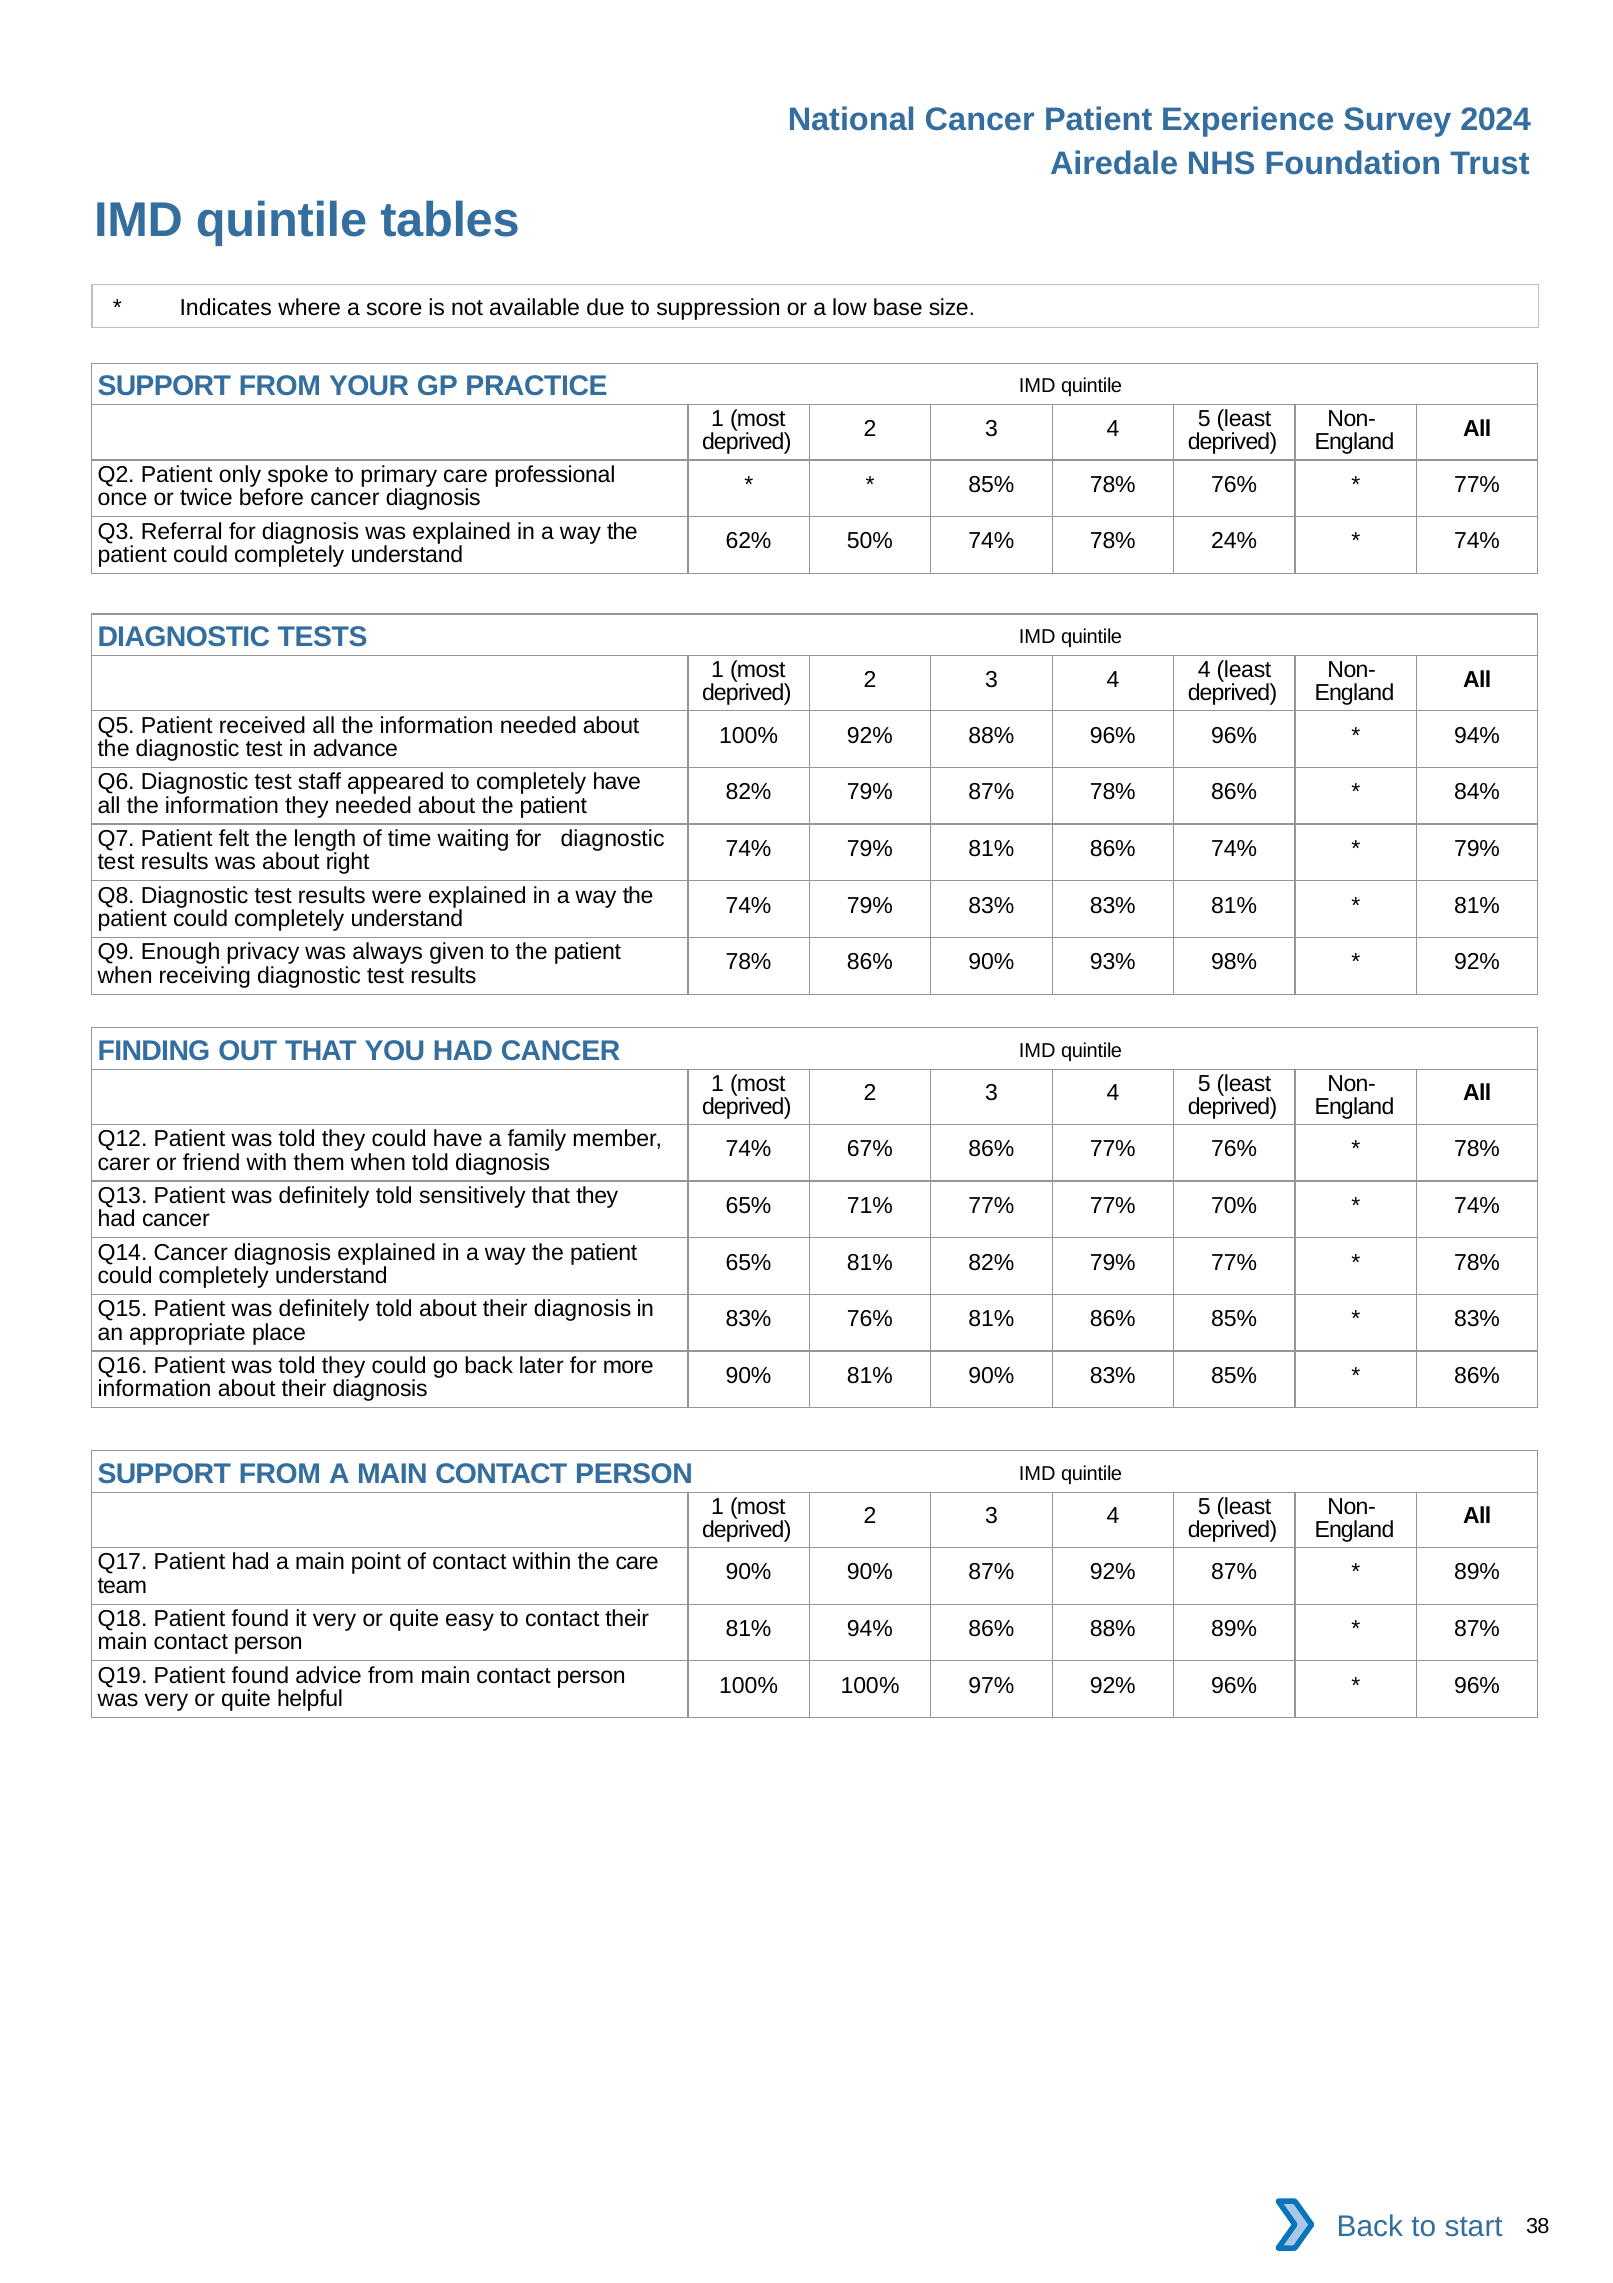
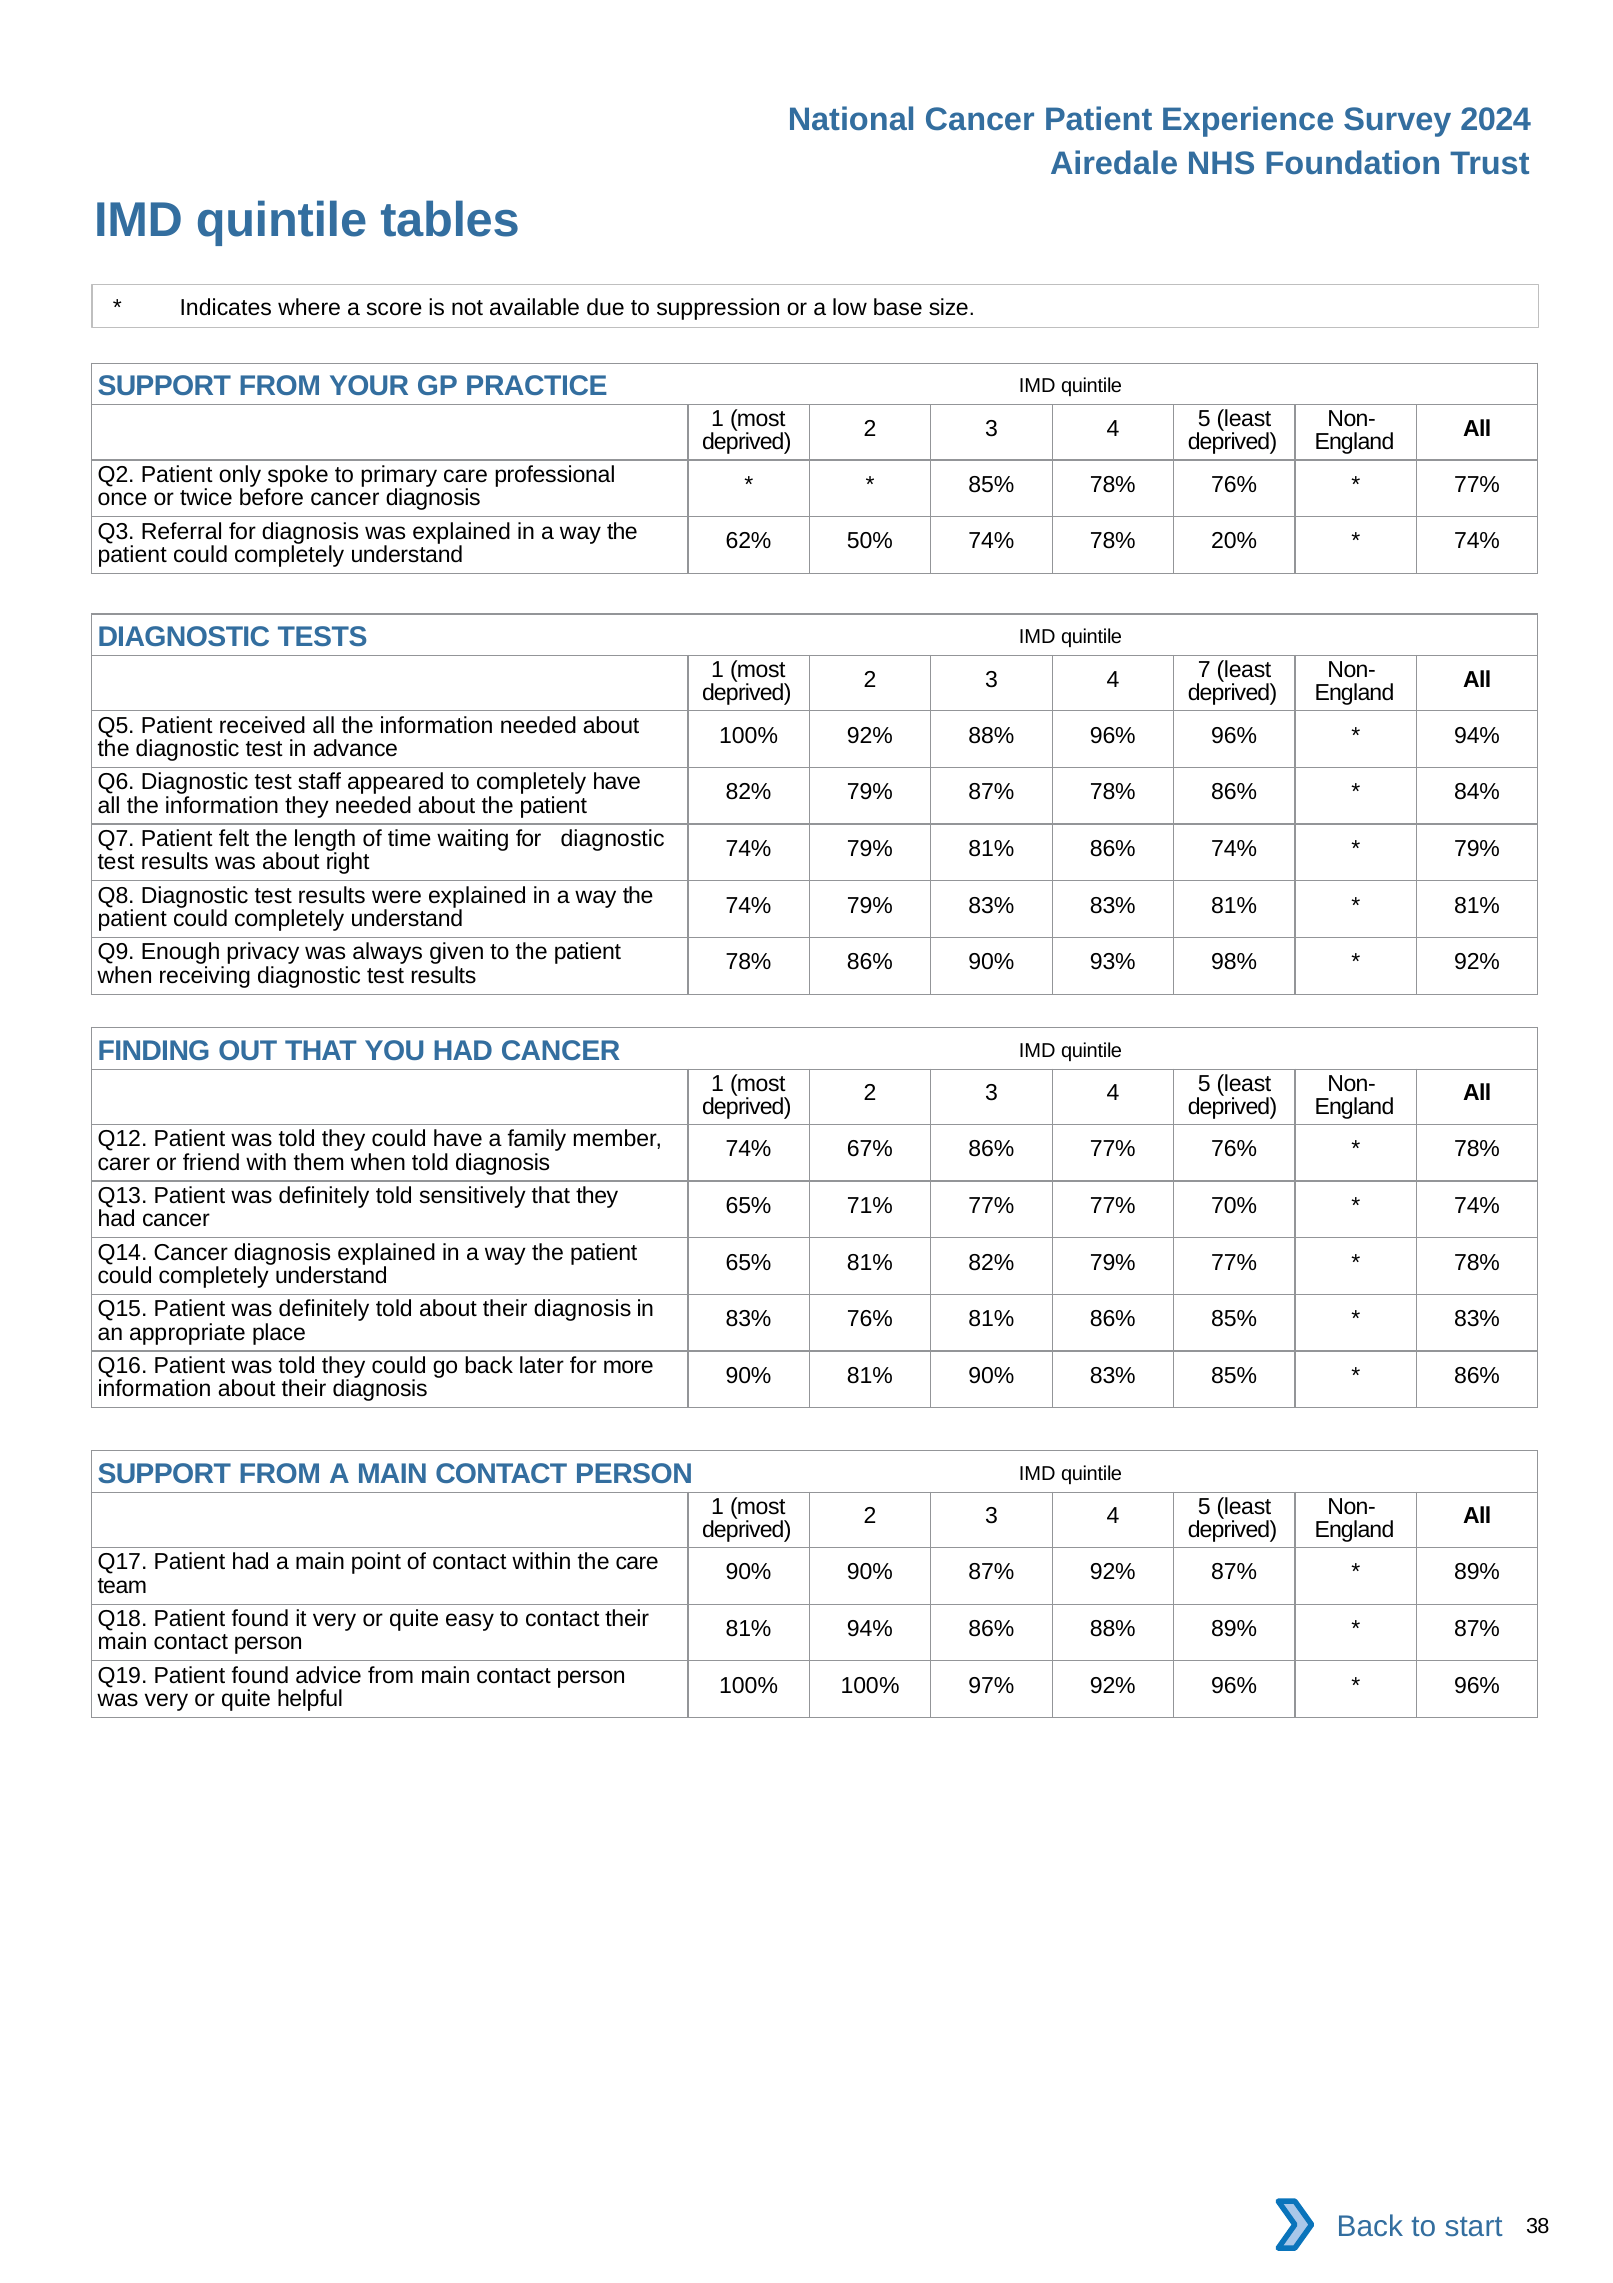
24%: 24% -> 20% (1234, 541)
4 4: 4 -> 7 (1204, 670)
